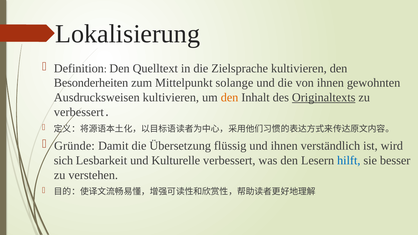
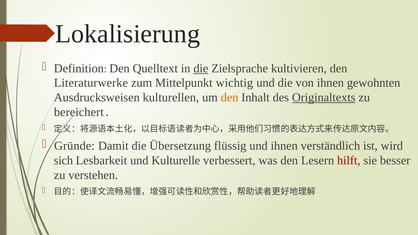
die underline: none -> present (201, 68)
Besonderheiten: Besonderheiten -> Literaturwerke (91, 83)
solange: solange -> wichtig (234, 83)
Ausdrucksweisen kultivieren: kultivieren -> kulturellen (171, 98)
verbessert: verbessert -> bereichert (79, 112)
hilft colour: blue -> red (349, 161)
